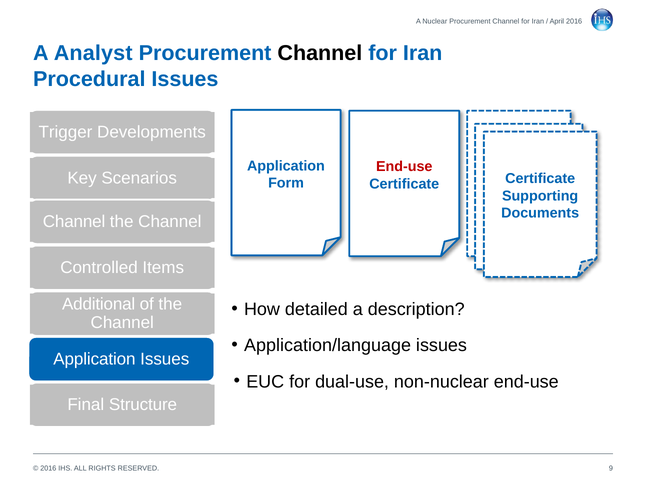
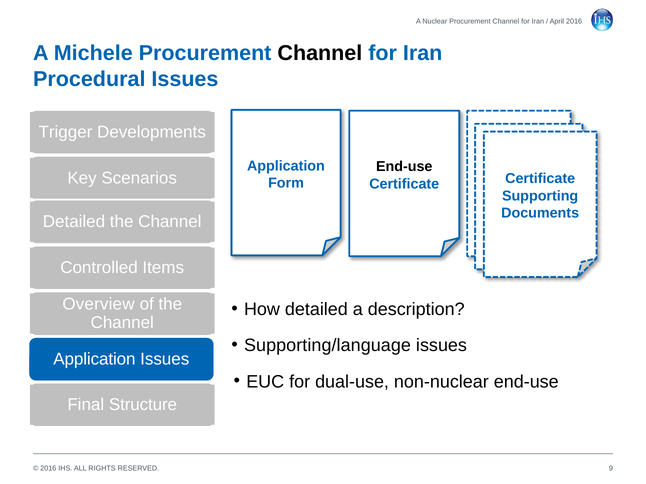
Analyst: Analyst -> Michele (93, 53)
End-use colour: red -> black (404, 167)
Channel: Channel -> Detailed (74, 222)
Additional: Additional -> Overview (98, 305)
Application/language: Application/language -> Supporting/language (328, 346)
